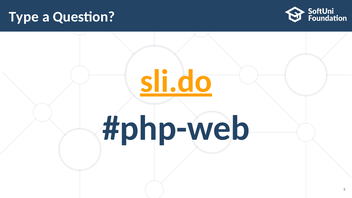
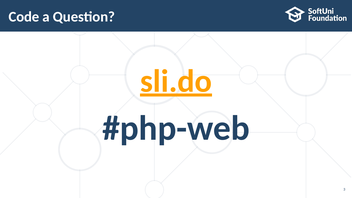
Type: Type -> Code (24, 17)
